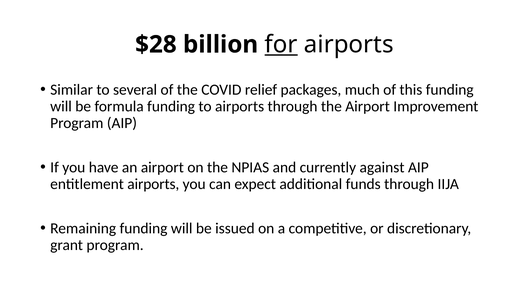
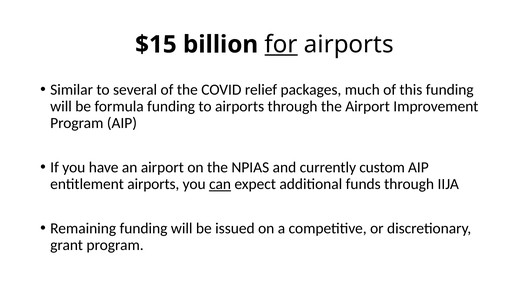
$28: $28 -> $15 (156, 44)
against: against -> custom (382, 167)
can underline: none -> present (220, 184)
